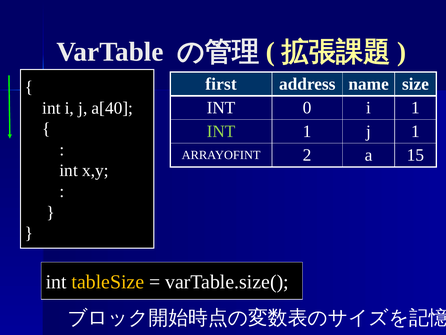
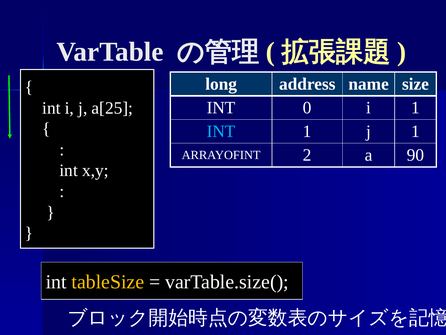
first: first -> long (221, 84)
a[40: a[40 -> a[25 (112, 108)
INT colour: light green -> light blue (221, 131)
15: 15 -> 90 (415, 155)
